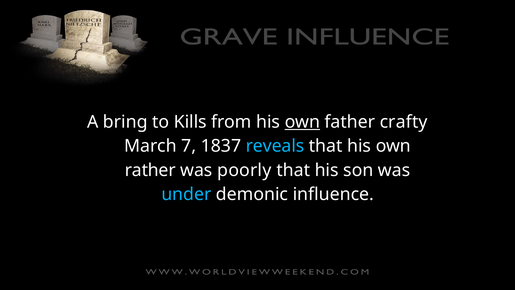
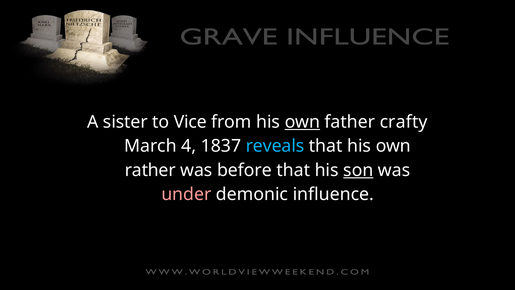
bring: bring -> sister (125, 122)
Kills: Kills -> Vice (190, 122)
7: 7 -> 4 (189, 146)
poorly: poorly -> before (244, 170)
son underline: none -> present (358, 170)
under colour: light blue -> pink (186, 194)
